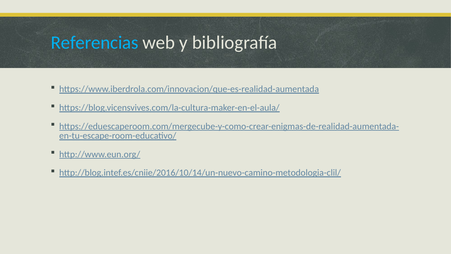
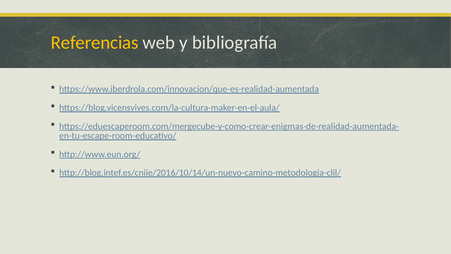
Referencias colour: light blue -> yellow (95, 43)
